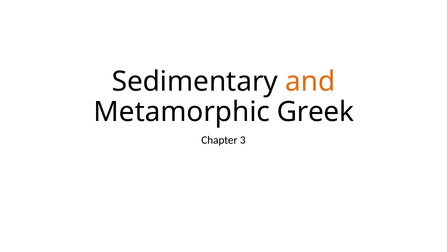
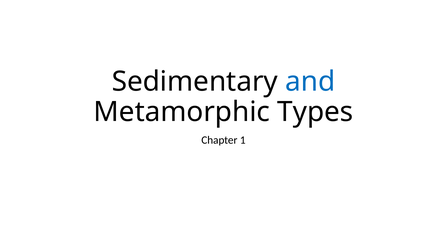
and colour: orange -> blue (310, 82)
Greek: Greek -> Types (315, 112)
3: 3 -> 1 (243, 140)
